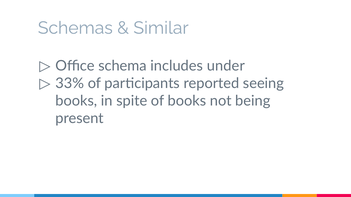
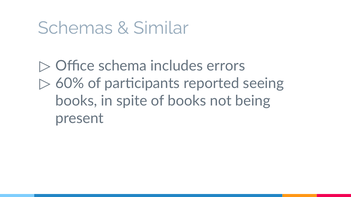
under: under -> errors (226, 66)
33%: 33% -> 60% (70, 84)
